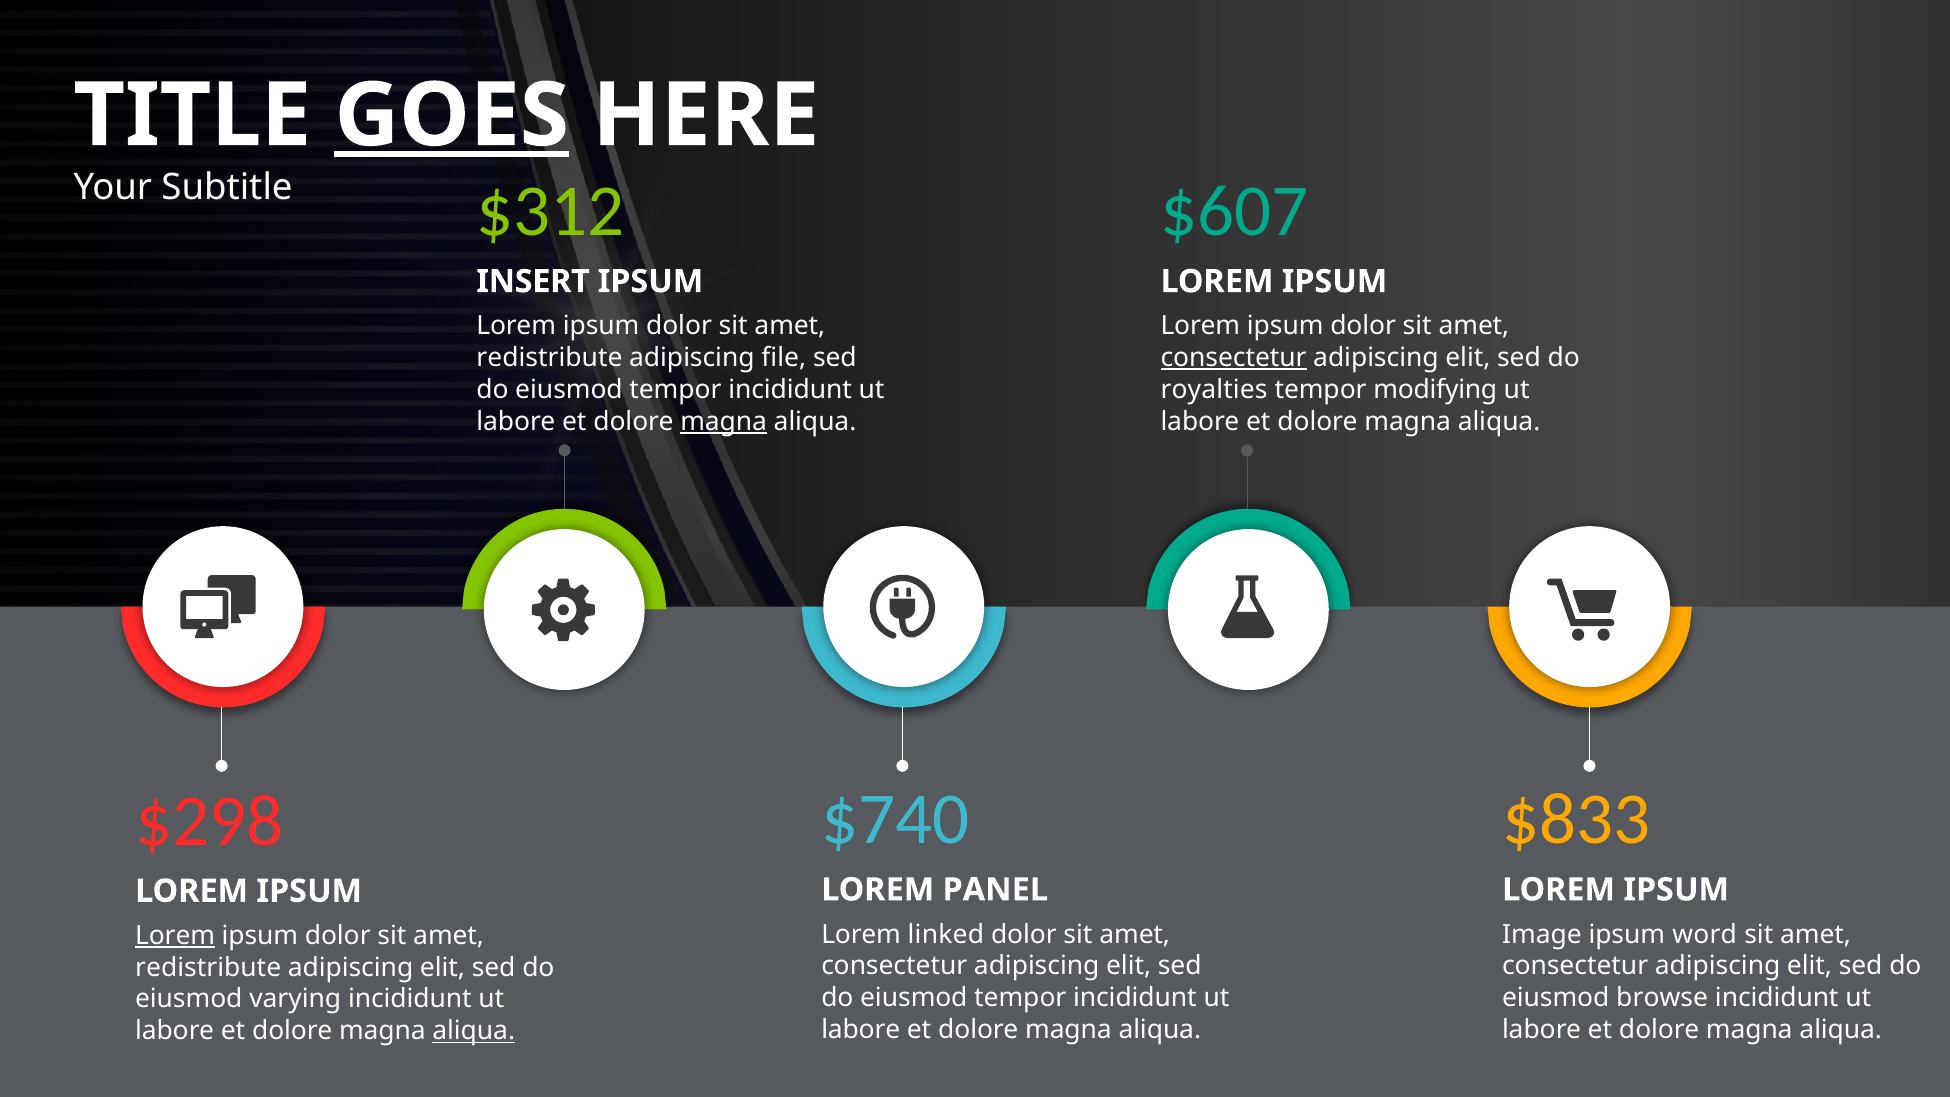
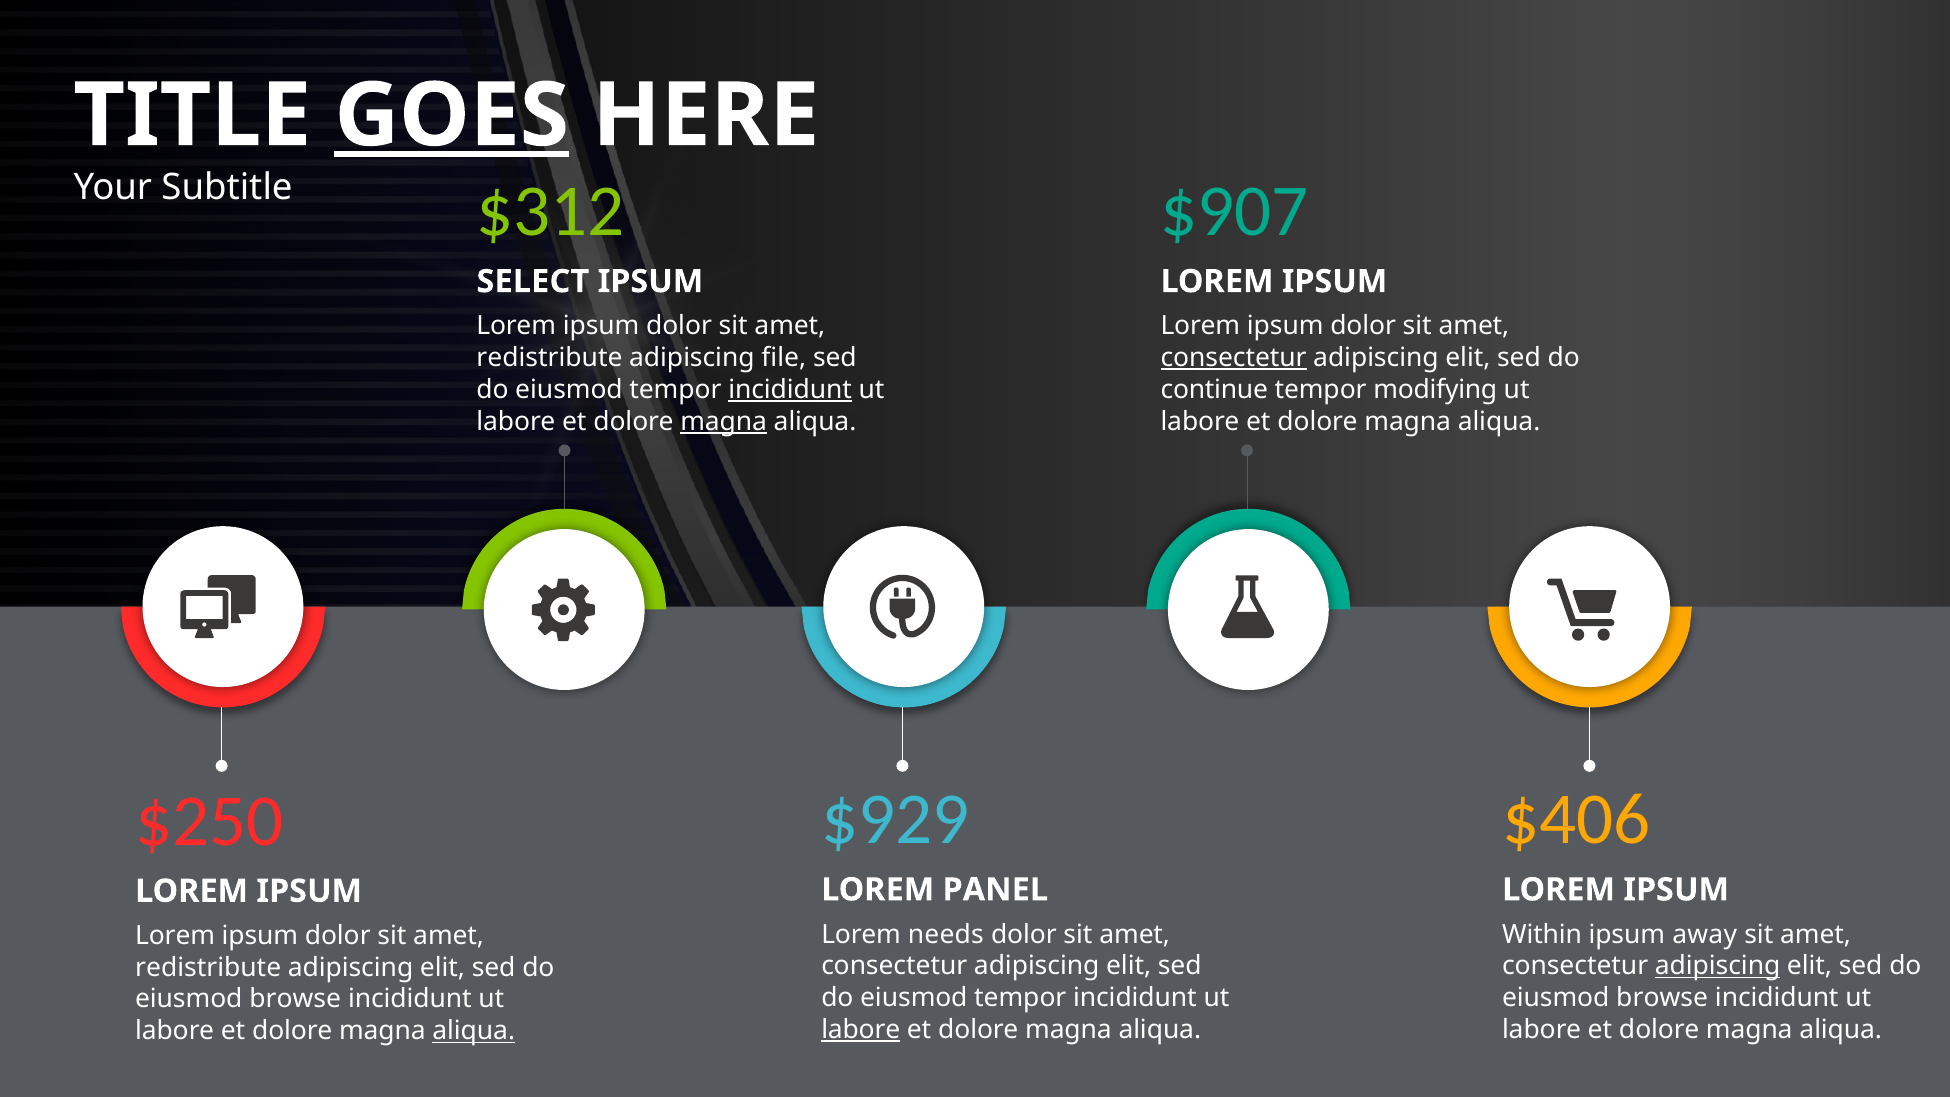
$607: $607 -> $907 (1235, 211)
INSERT: INSERT -> SELECT (533, 281)
incididunt underline: none -> present (790, 390)
royalties: royalties -> continue (1214, 390)
$740: $740 -> $929 (895, 819)
$833: $833 -> $406 (1576, 819)
$298: $298 -> $250 (209, 821)
linked: linked -> needs (946, 934)
Image: Image -> Within (1542, 934)
word: word -> away (1705, 934)
Lorem underline: present -> none (175, 936)
adipiscing underline: none -> present (1718, 966)
varying: varying -> browse (295, 999)
labore underline: none -> present (861, 1029)
